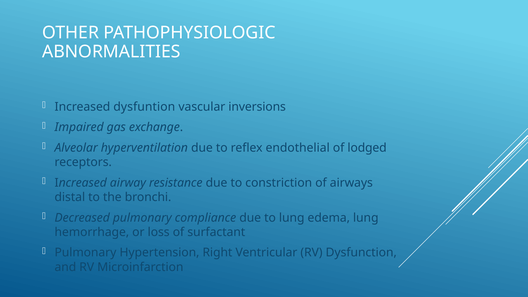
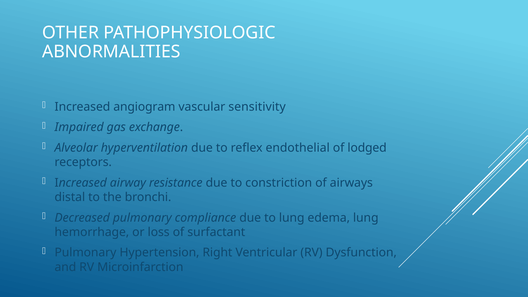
dysfuntion: dysfuntion -> angiogram (144, 107)
inversions: inversions -> sensitivity (257, 107)
